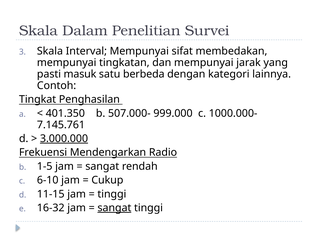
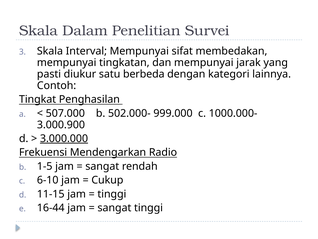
masuk: masuk -> diukur (80, 74)
401.350: 401.350 -> 507.000 (65, 113)
507.000-: 507.000- -> 502.000- (129, 113)
7.145.761: 7.145.761 -> 3.000.900 (61, 124)
16-32: 16-32 -> 16-44 (51, 207)
sangat underline: present -> none (114, 207)
